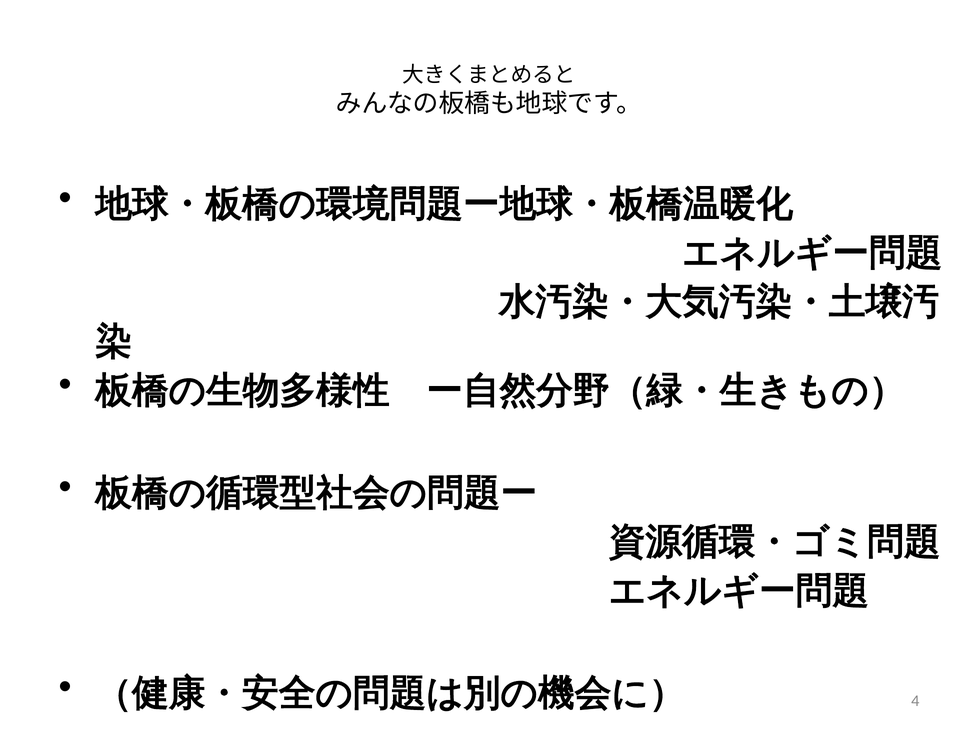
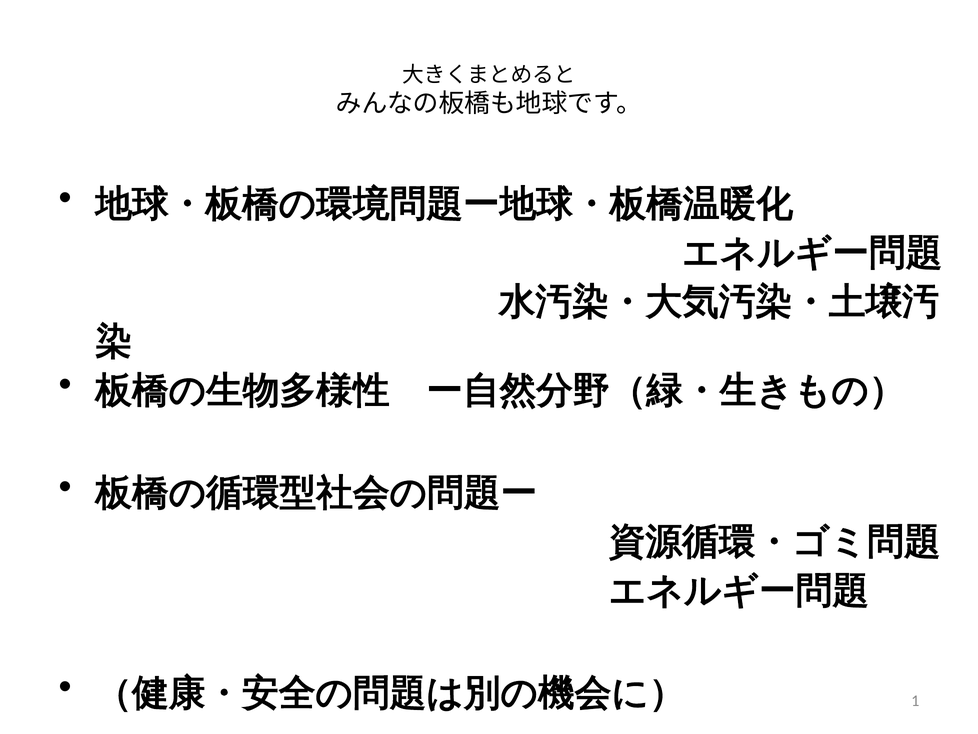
4: 4 -> 1 (915, 700)
